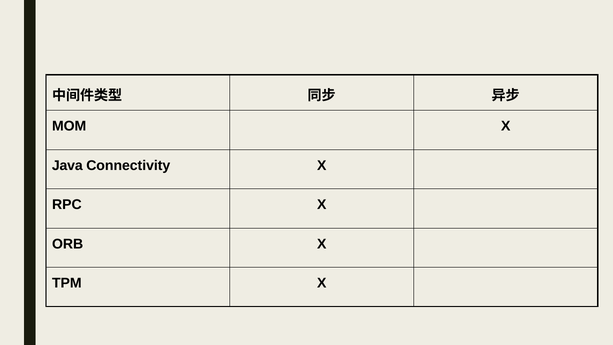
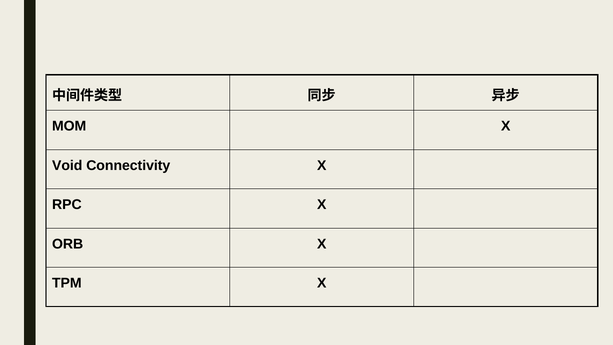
Java: Java -> Void (67, 165)
